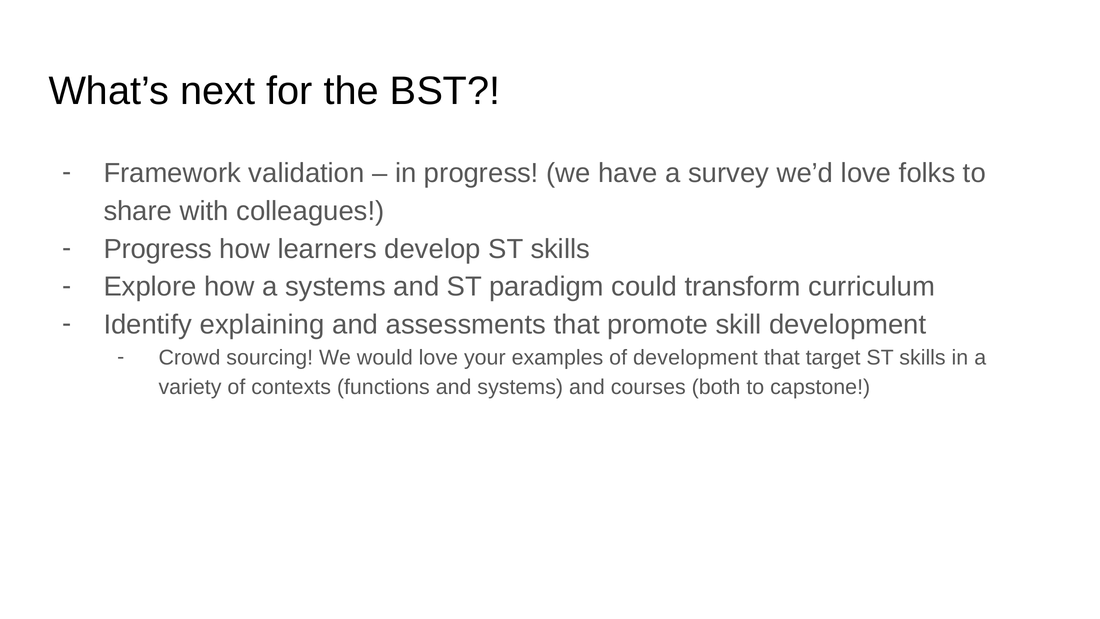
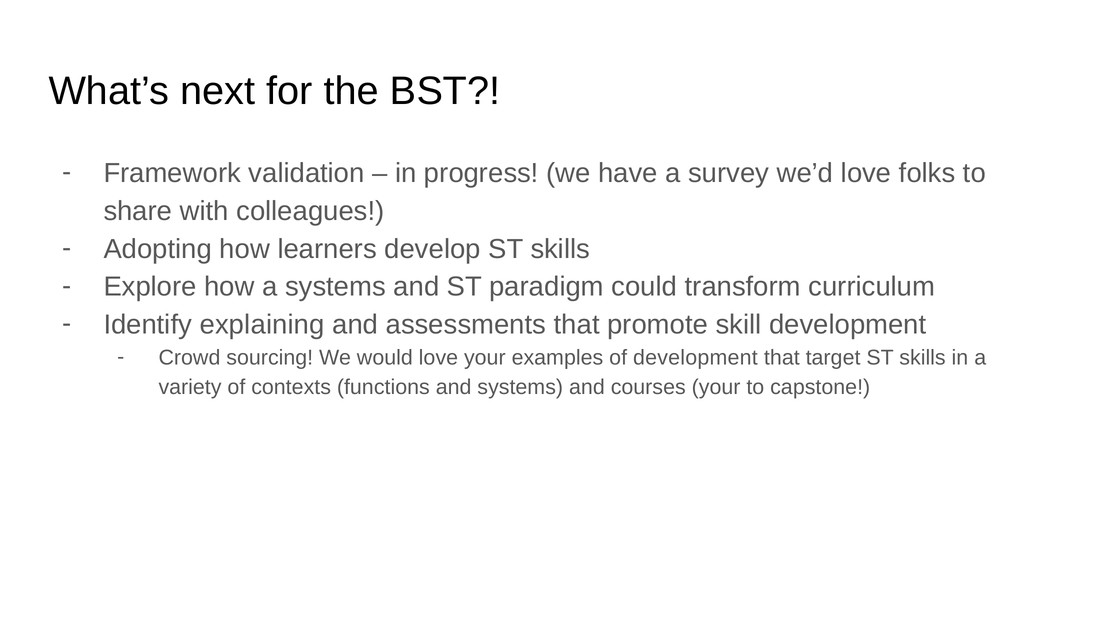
Progress: Progress -> Adopting (158, 249)
courses both: both -> your (716, 387)
